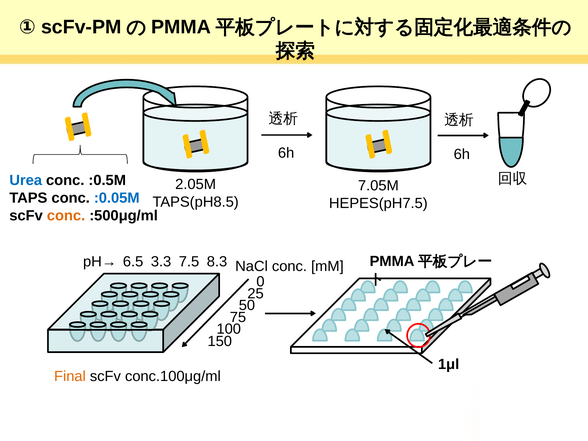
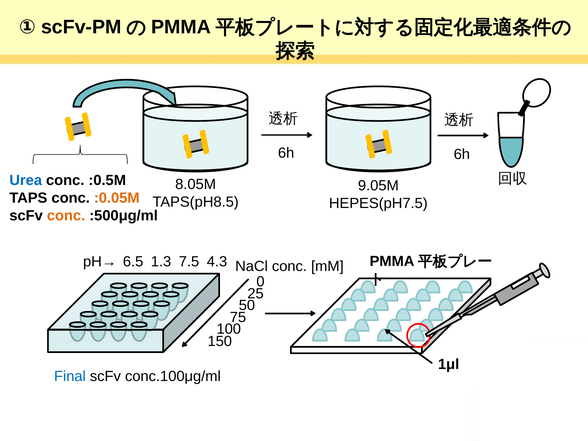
2.05M: 2.05M -> 8.05M (196, 184)
7.05M: 7.05M -> 9.05M (378, 186)
:0.05M colour: blue -> orange (117, 198)
3.3: 3.3 -> 1.3 (161, 262)
8.3: 8.3 -> 4.3 (217, 262)
Final colour: orange -> blue (70, 376)
